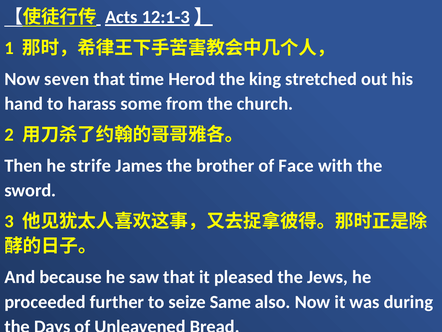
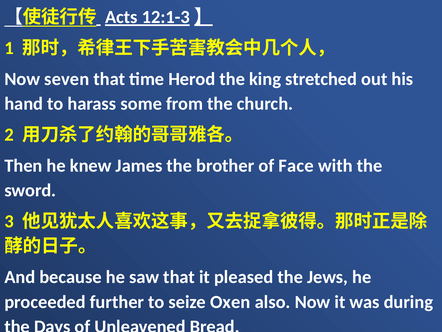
strife: strife -> knew (91, 165)
Same: Same -> Oxen (230, 301)
